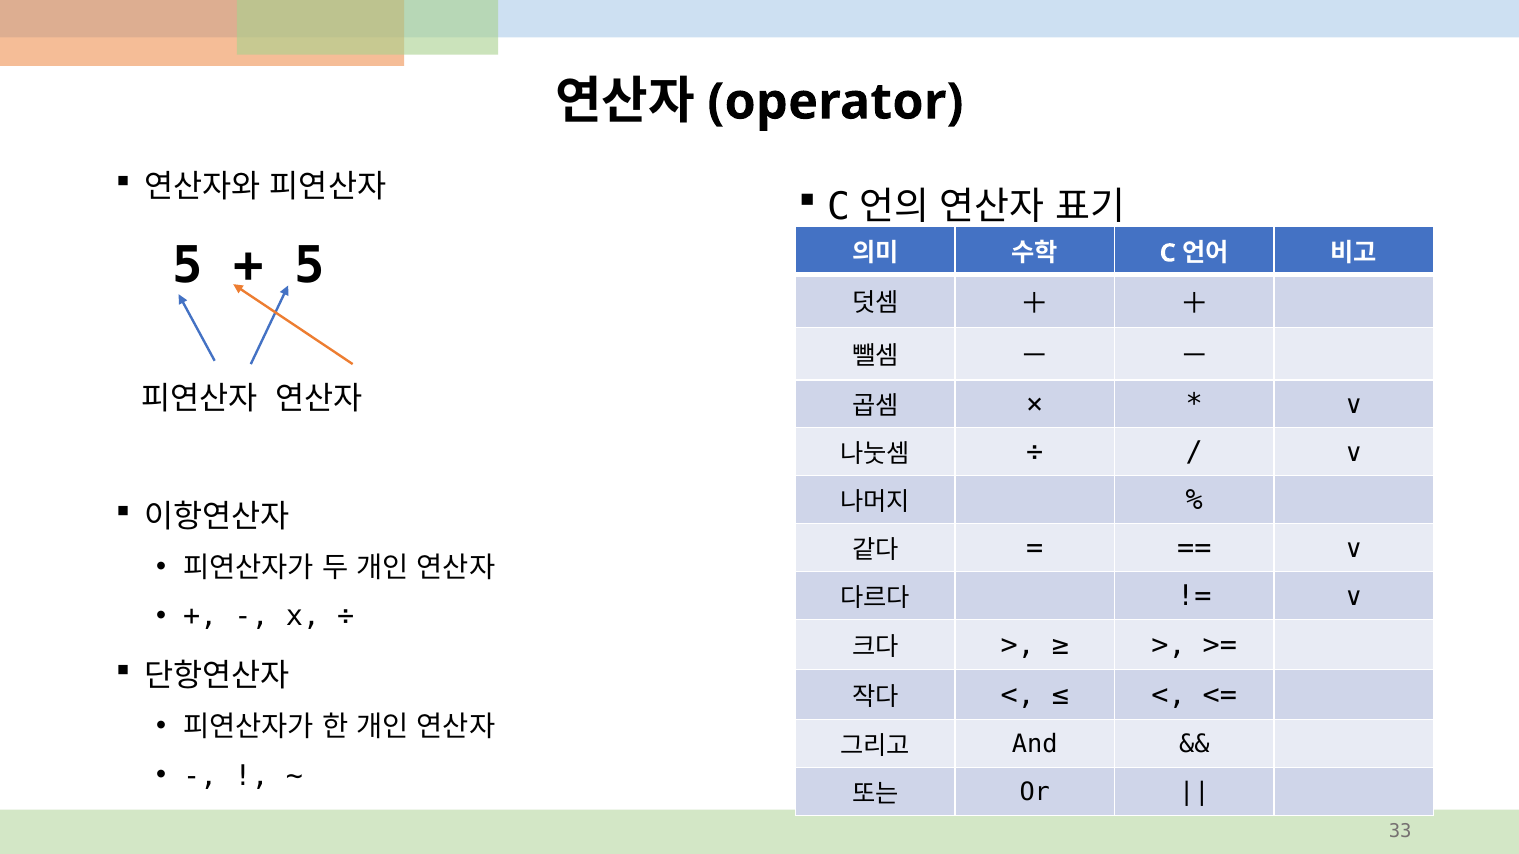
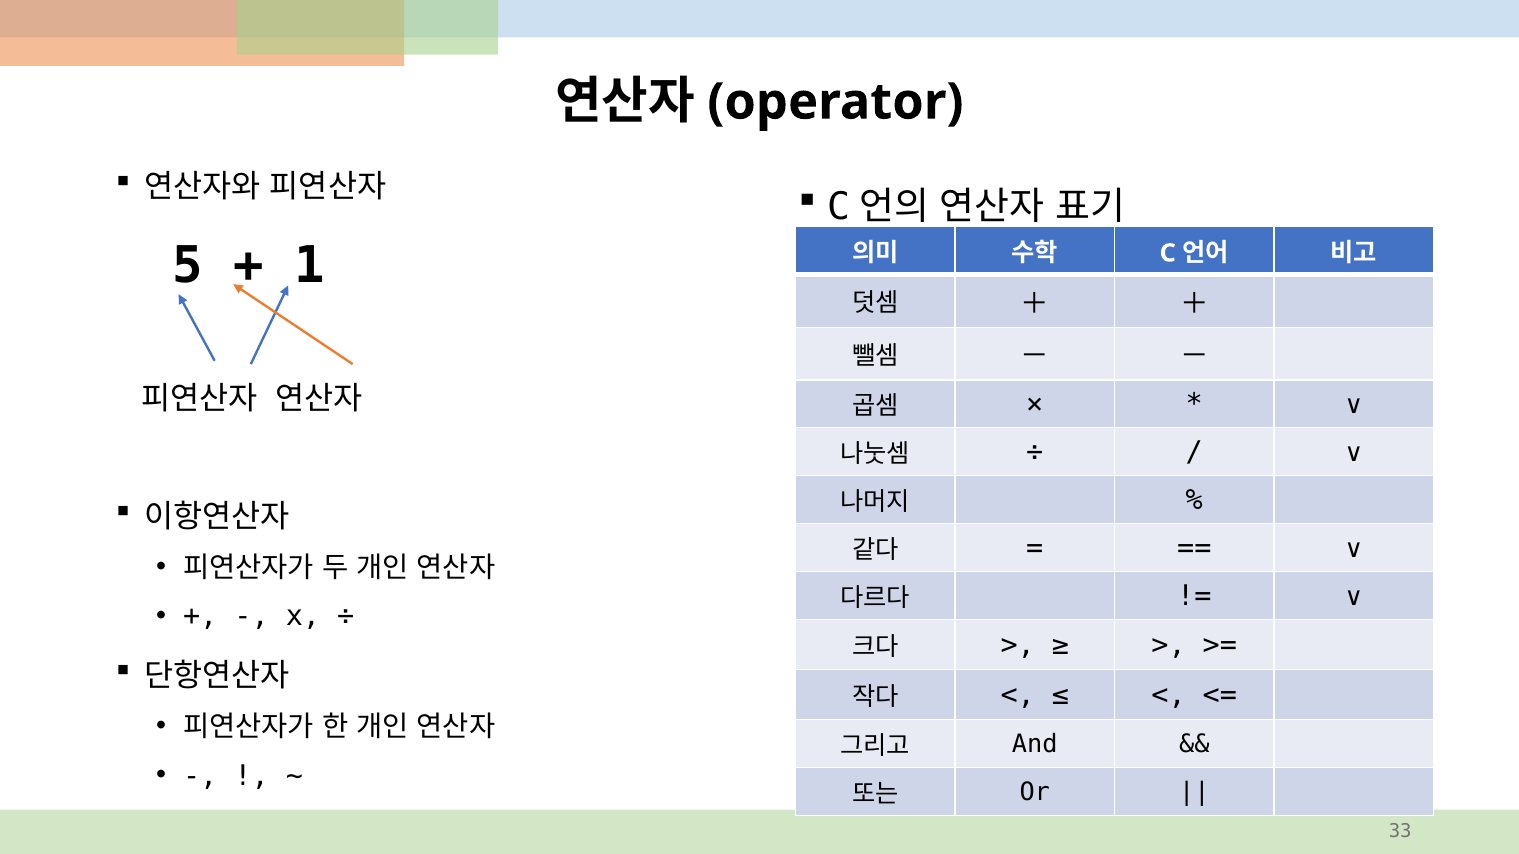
5: 5 -> 1 (310, 266)
